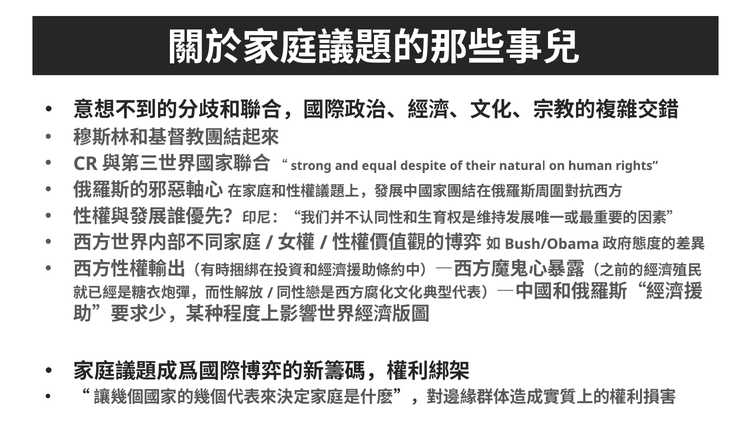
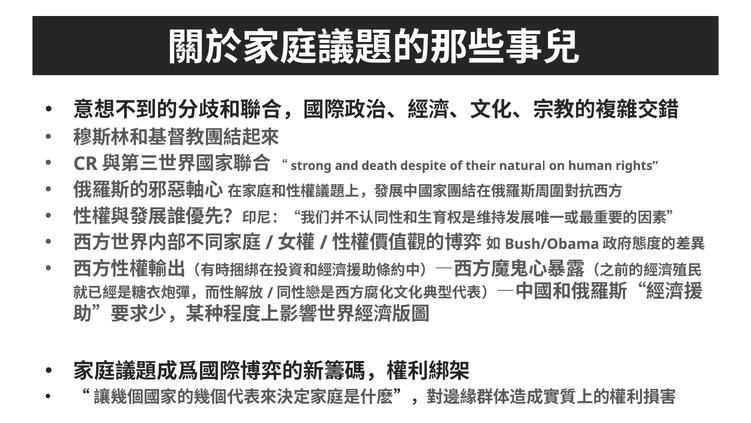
equal: equal -> death (379, 166)
